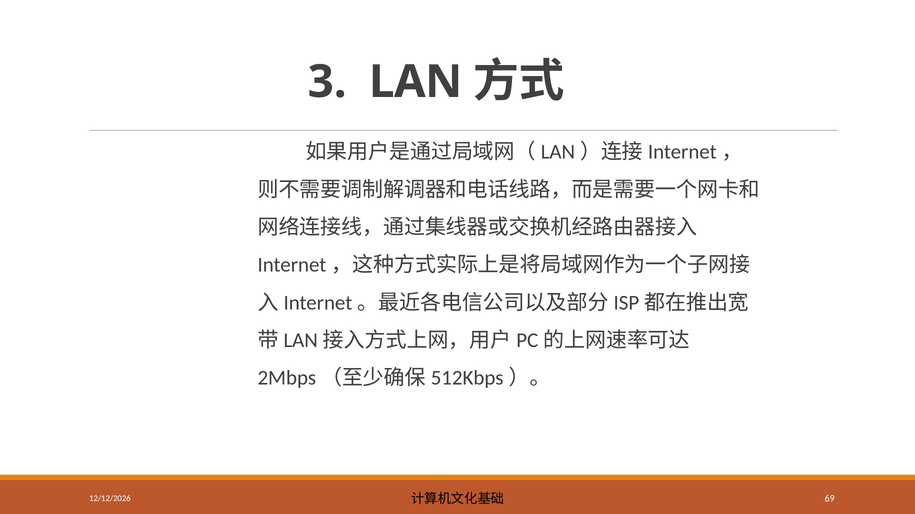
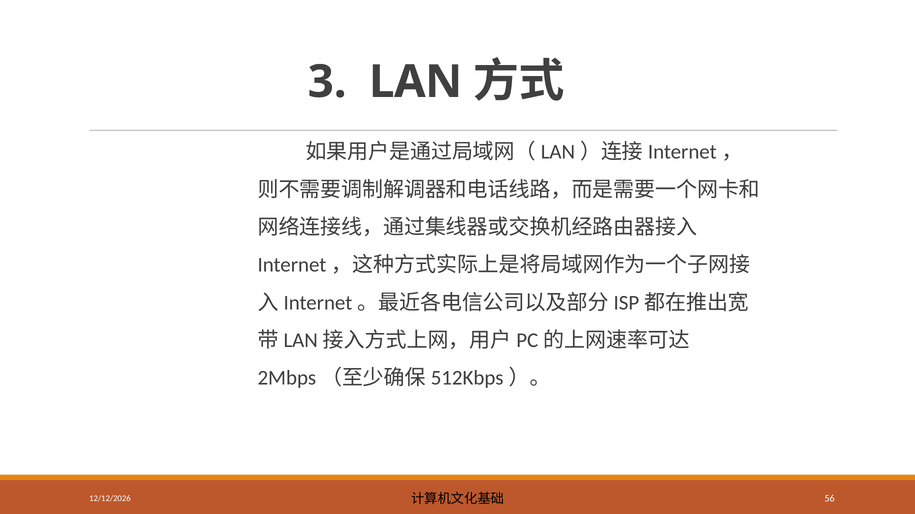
69: 69 -> 56 (830, 499)
